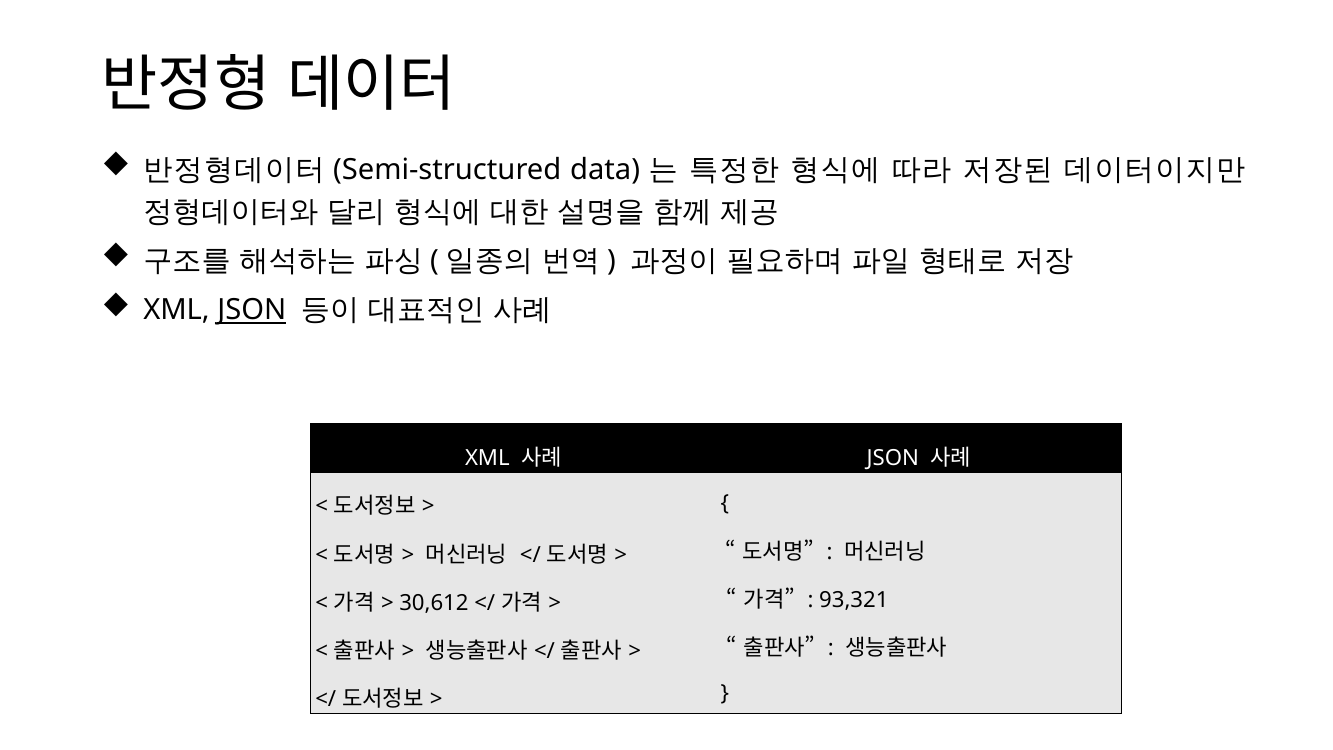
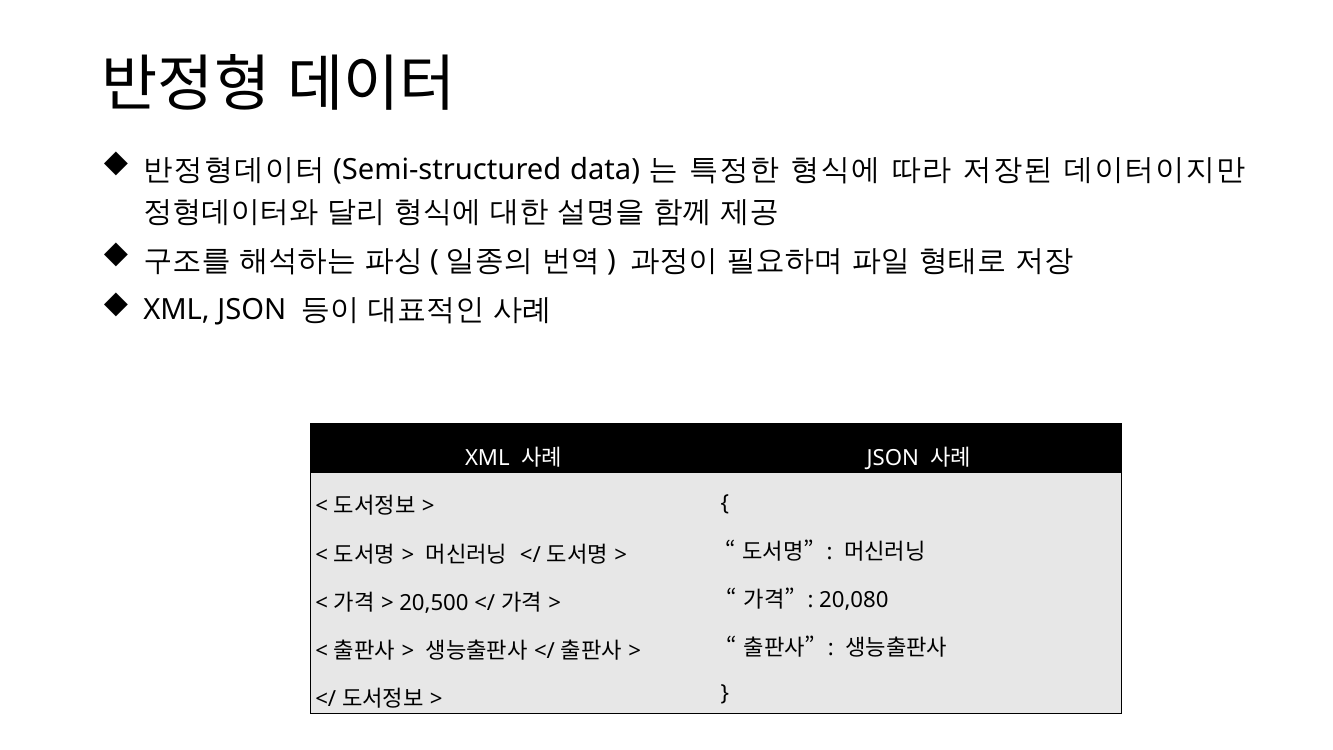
JSON underline: present -> none (252, 310)
93,321: 93,321 -> 20,080 (854, 600)
30,612: 30,612 -> 20,500 (434, 603)
